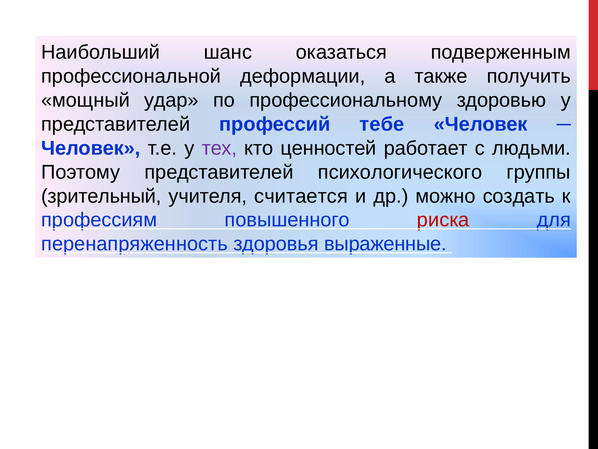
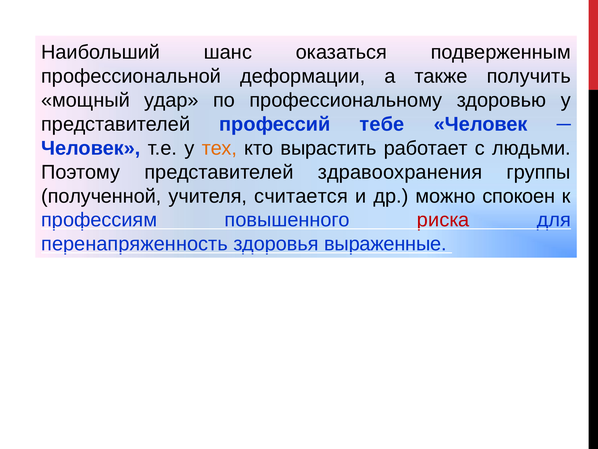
тех colour: purple -> orange (219, 148)
ценностей: ценностей -> вырастить (328, 148)
психологического: психологического -> здравоохранения (400, 172)
зрительный: зрительный -> полученной (101, 196)
создать: создать -> спокоен (519, 196)
